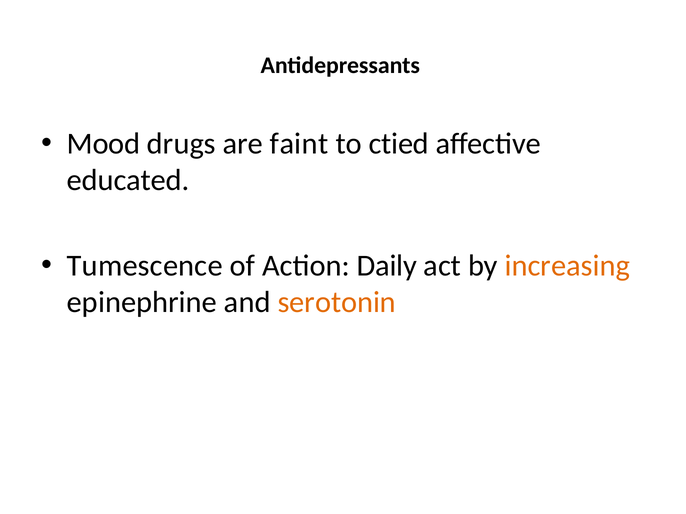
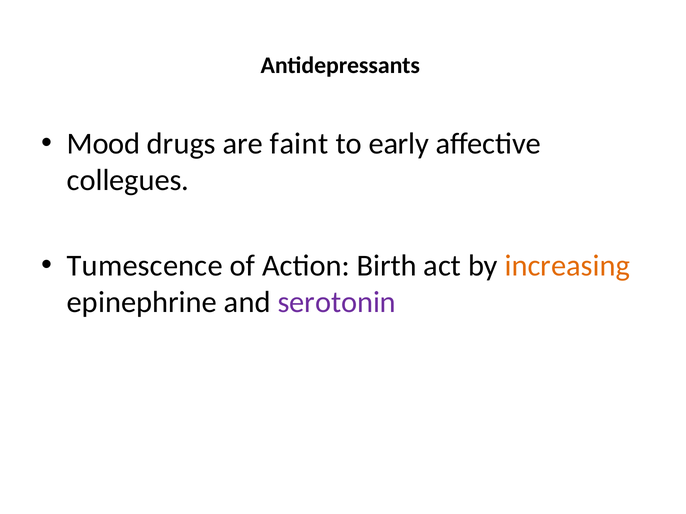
ctied: ctied -> early (399, 144)
educated: educated -> collegues (128, 181)
Daily: Daily -> Birth (387, 266)
serotonin colour: orange -> purple (337, 303)
